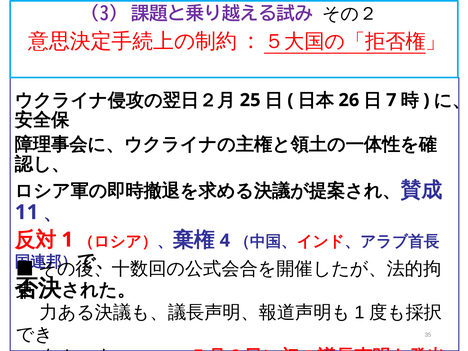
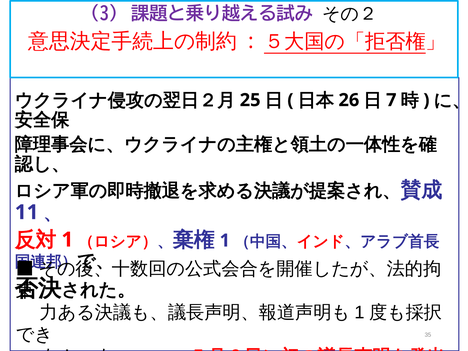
4: 4 -> 1 (225, 241)
